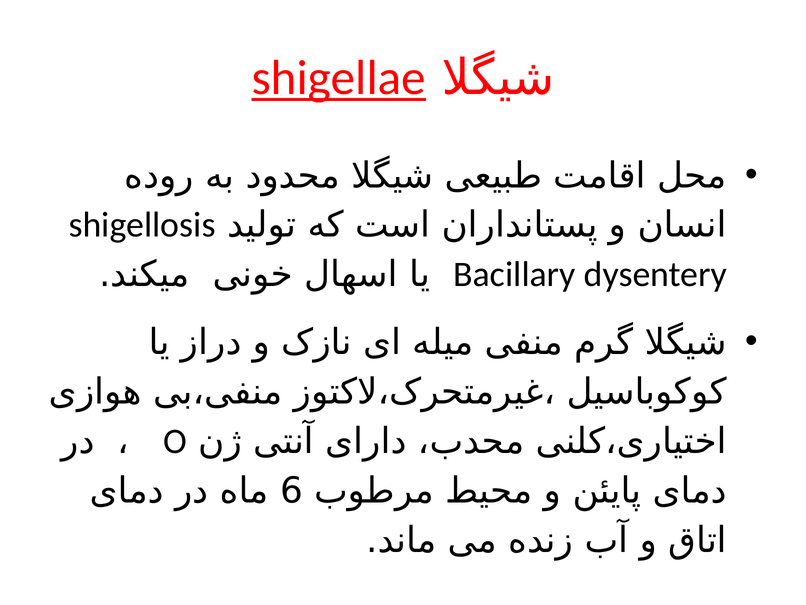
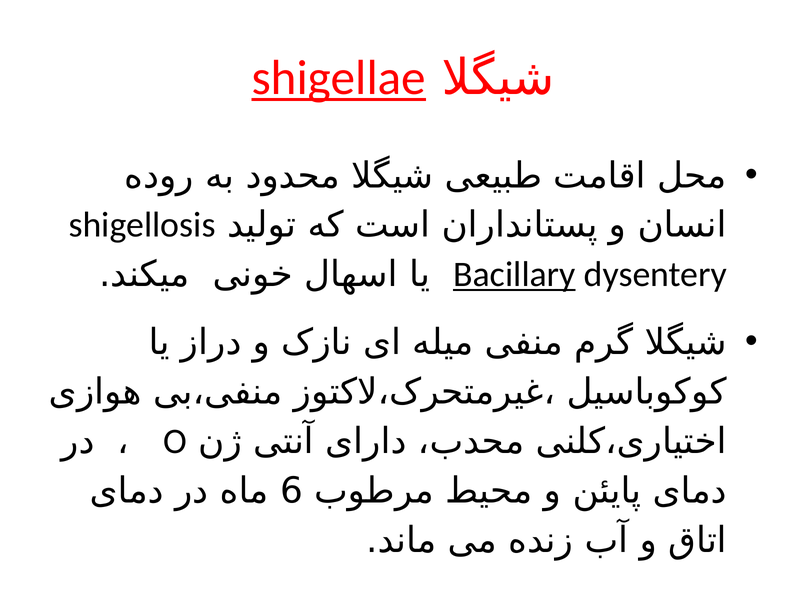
Bacillary underline: none -> present (514, 274)
